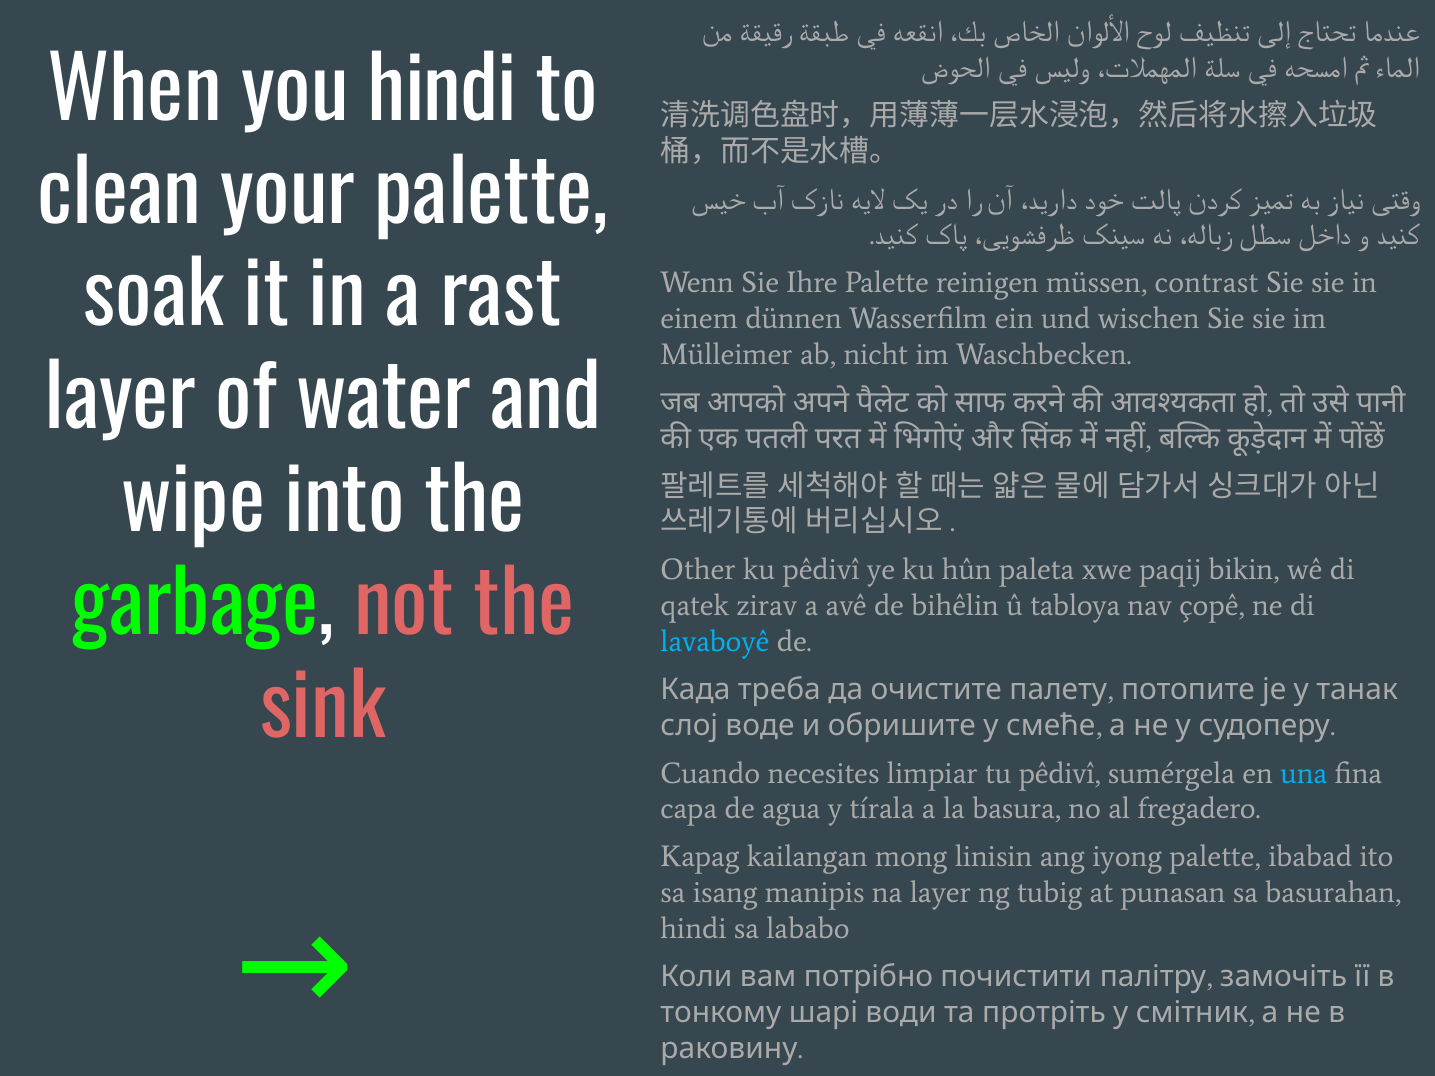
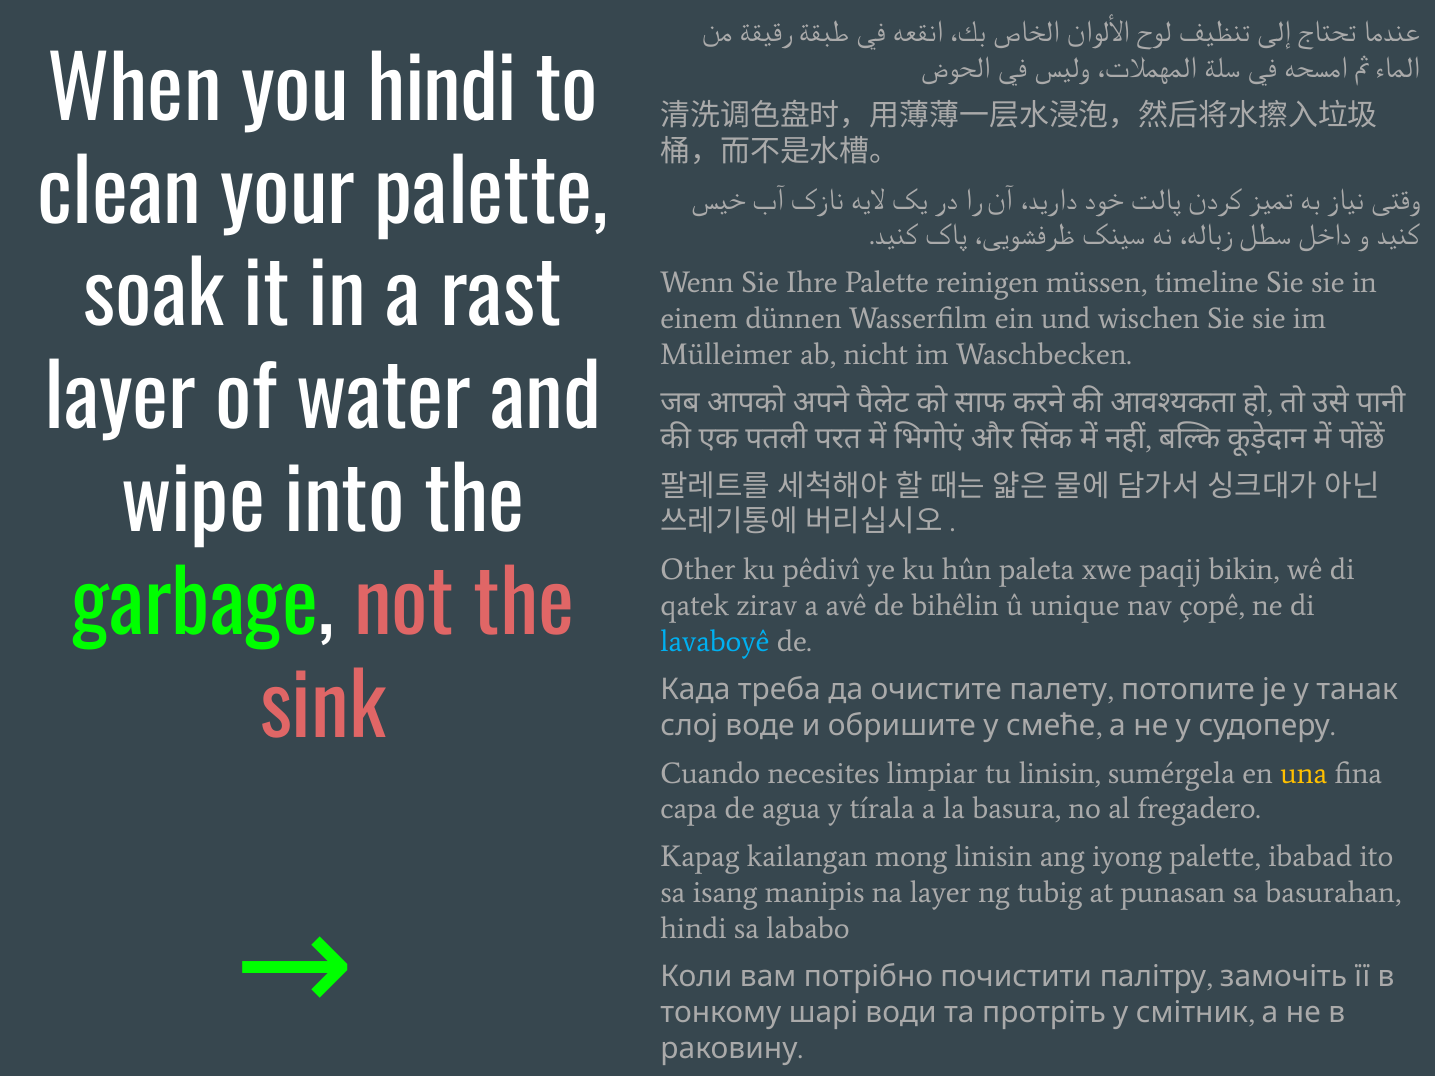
contrast: contrast -> timeline (1207, 283)
tabloya: tabloya -> unique (1075, 606)
tu pêdivî: pêdivî -> linisin (1060, 773)
una colour: light blue -> yellow (1304, 773)
